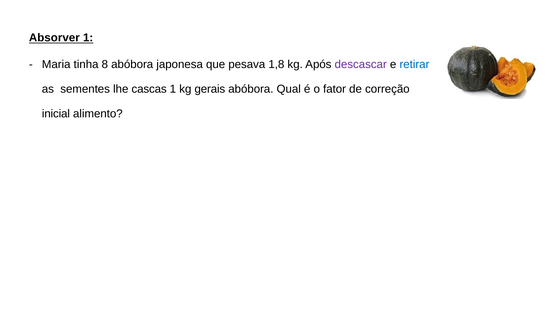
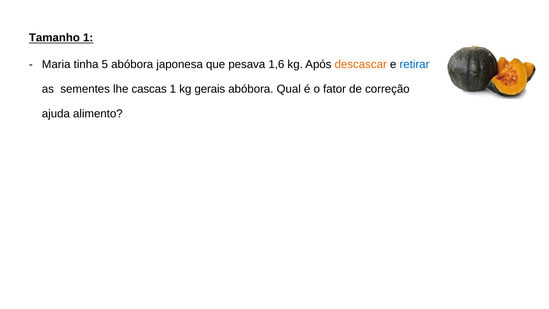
Absorver: Absorver -> Tamanho (54, 38)
8: 8 -> 5 (105, 64)
1,8: 1,8 -> 1,6 (276, 64)
descascar colour: purple -> orange (361, 64)
inicial: inicial -> ajuda (56, 114)
